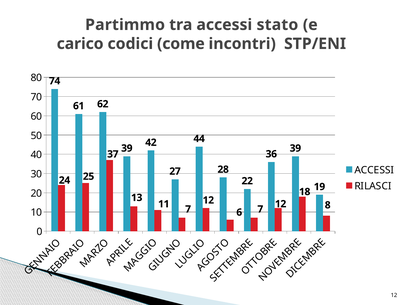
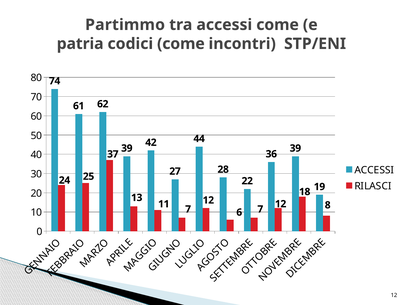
accessi stato: stato -> come (278, 25)
carico: carico -> patria (80, 44)
